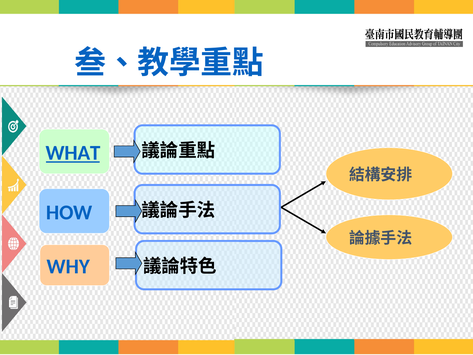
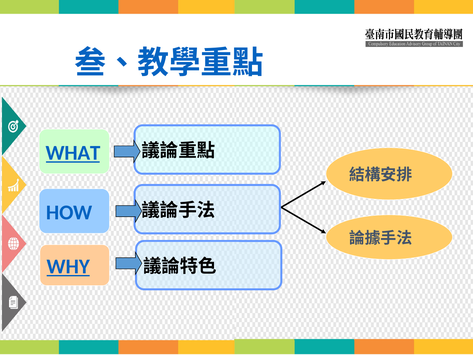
WHY underline: none -> present (68, 266)
